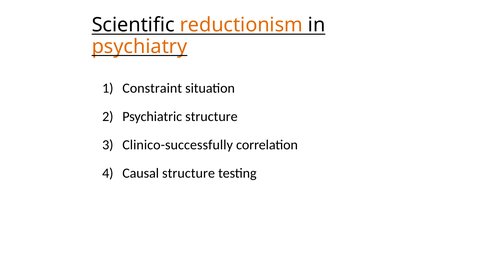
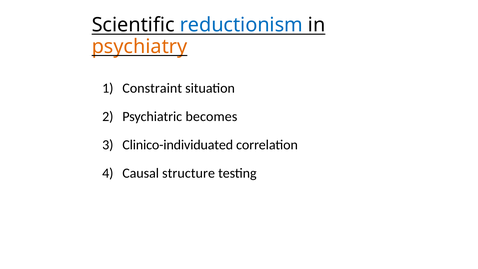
reductionism colour: orange -> blue (241, 25)
Psychiatric structure: structure -> becomes (211, 116)
Clinico-successfully: Clinico-successfully -> Clinico-individuated (178, 145)
